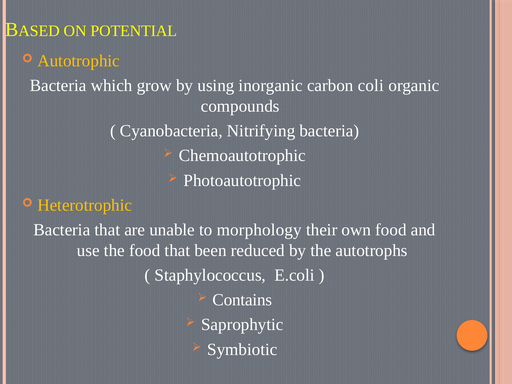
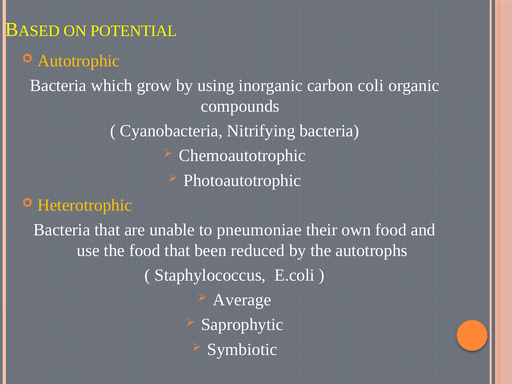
morphology: morphology -> pneumoniae (259, 230)
Contains: Contains -> Average (242, 300)
